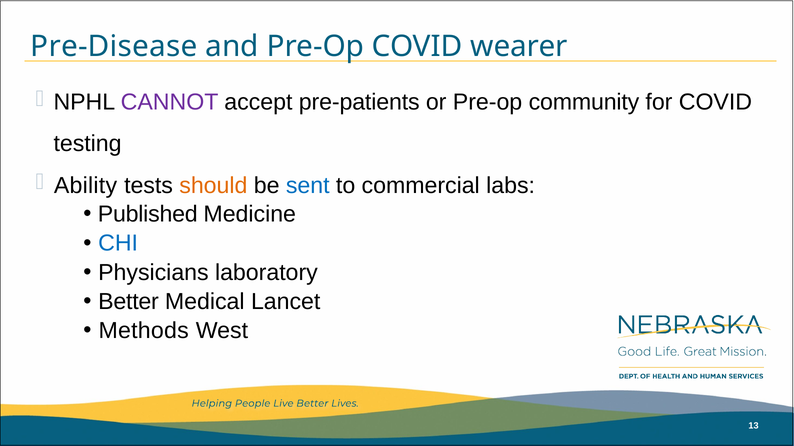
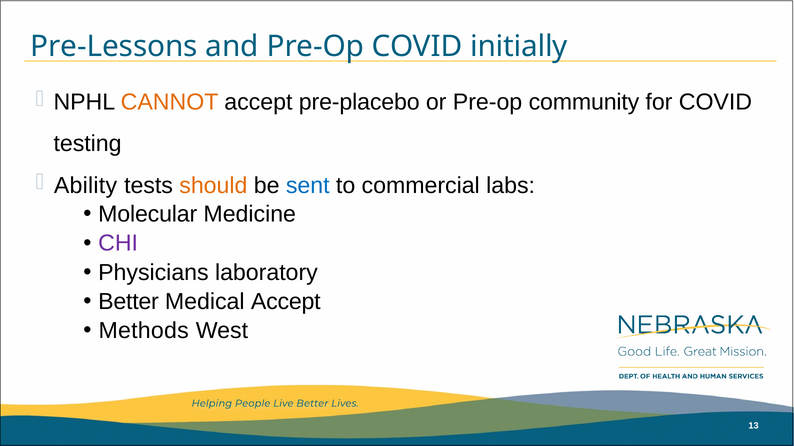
Pre-Disease: Pre-Disease -> Pre-Lessons (114, 46)
wearer: wearer -> initially (519, 46)
CANNOT colour: purple -> orange (170, 102)
pre-patients: pre-patients -> pre-placebo (359, 102)
Published: Published -> Molecular (148, 214)
CHI colour: blue -> purple (118, 244)
Medical Lancet: Lancet -> Accept (286, 302)
